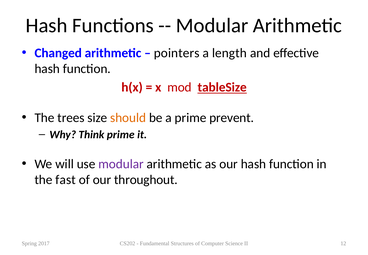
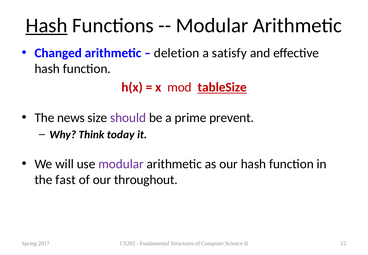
Hash underline: none -> present (47, 26)
pointers: pointers -> deletion (177, 53)
length: length -> satisfy (229, 53)
trees: trees -> news (71, 118)
should colour: orange -> purple (128, 118)
Think prime: prime -> today (121, 134)
